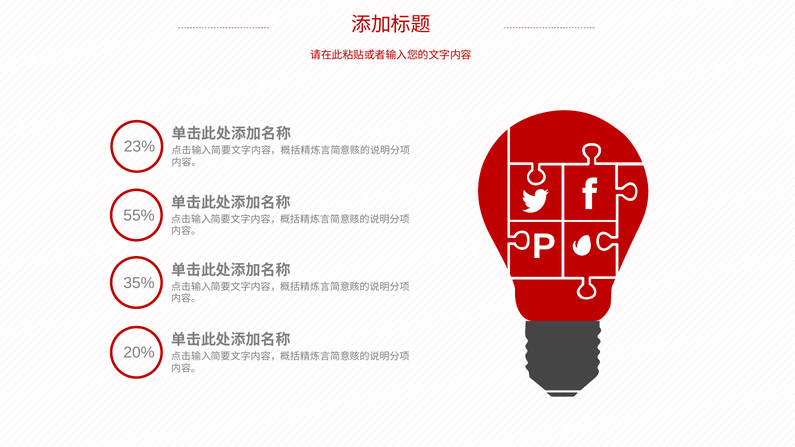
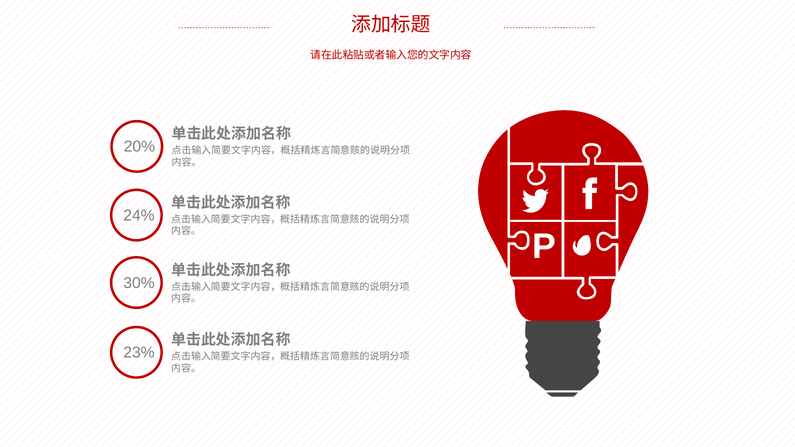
23%: 23% -> 20% (139, 147)
55%: 55% -> 24% (139, 216)
35%: 35% -> 30% (139, 283)
20%: 20% -> 23% (139, 353)
